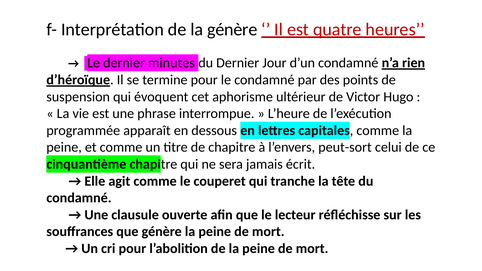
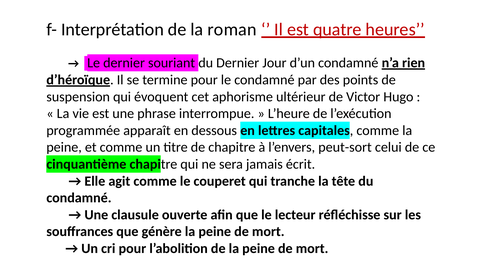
la génère: génère -> roman (232, 30)
minutes: minutes -> souriant (172, 63)
